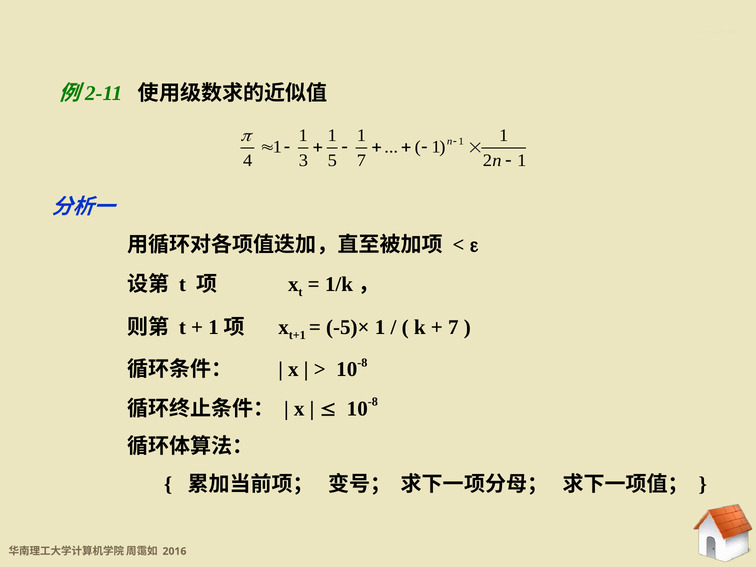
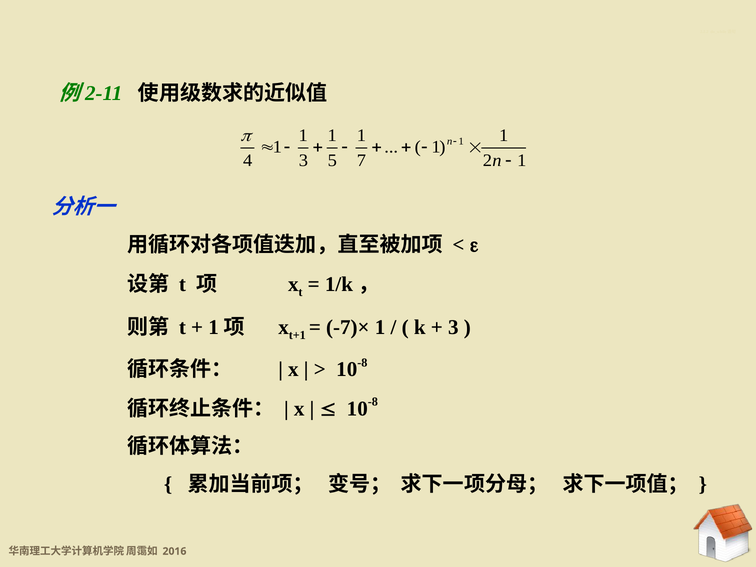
-5)×: -5)× -> -7)× (348, 327)
7: 7 -> 3 (453, 327)
